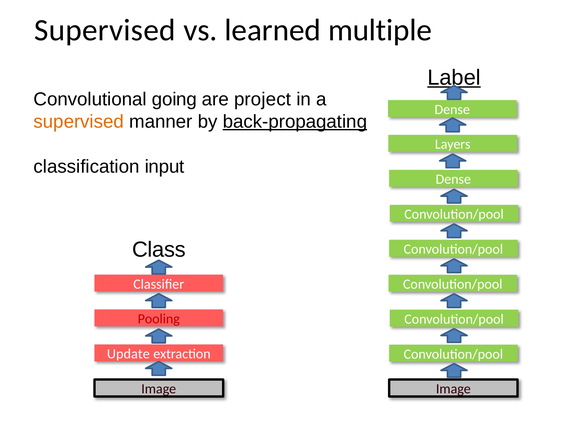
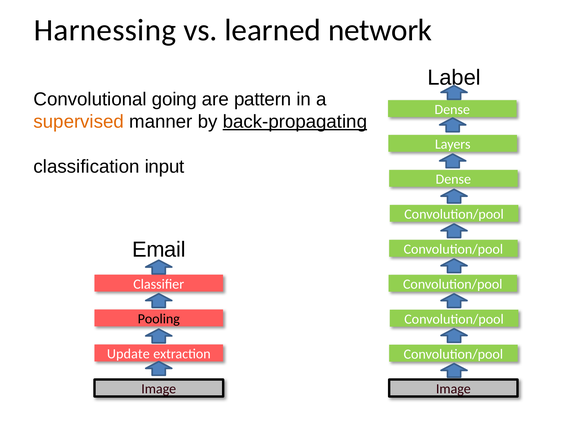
Supervised: Supervised -> Harnessing (105, 30)
multiple: multiple -> network (380, 30)
Label underline: present -> none (454, 78)
project: project -> pattern (263, 99)
Class: Class -> Email (159, 250)
Pooling colour: red -> black (159, 319)
